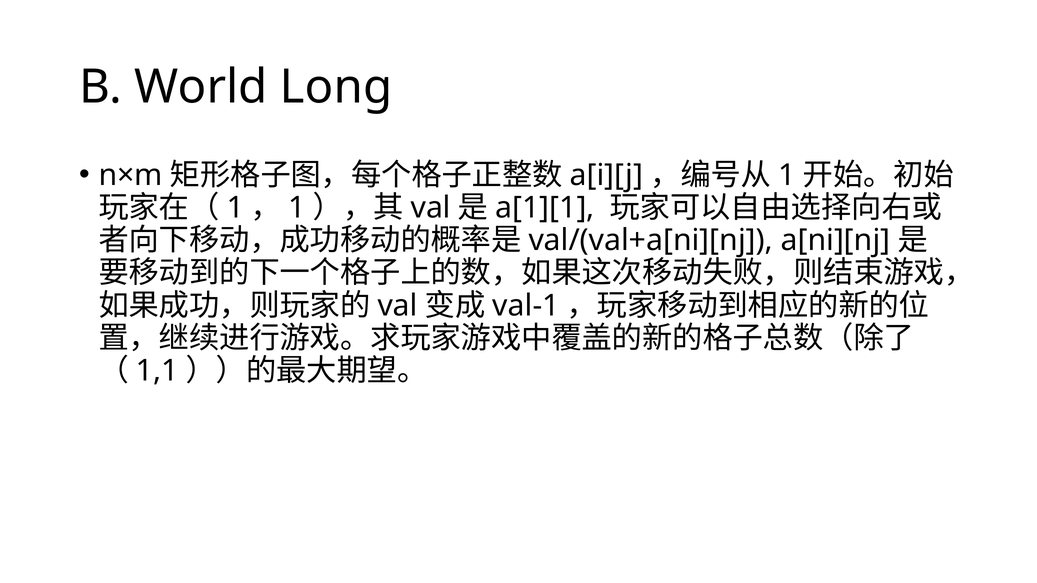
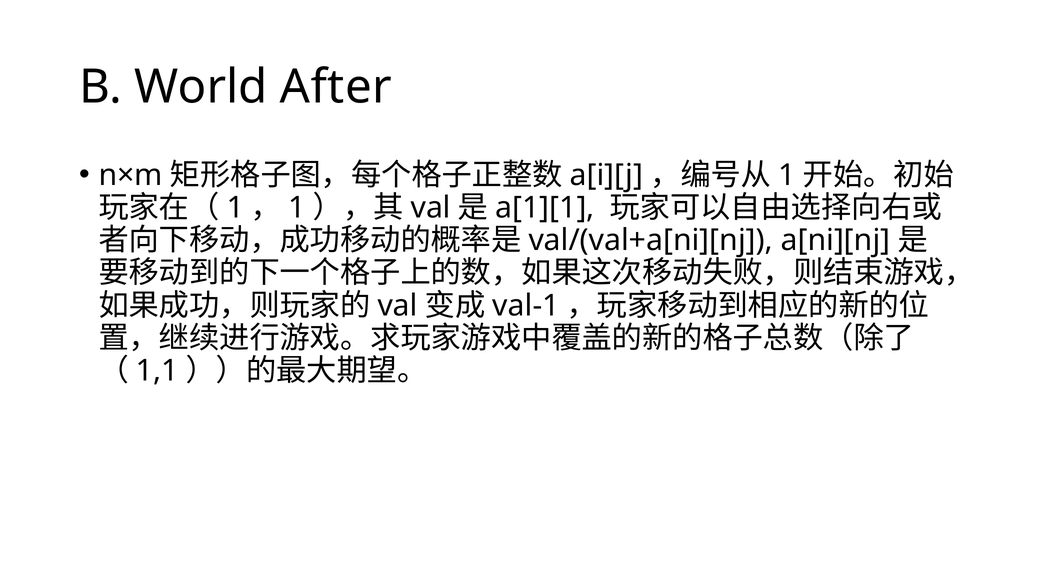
Long: Long -> After (336, 87)
